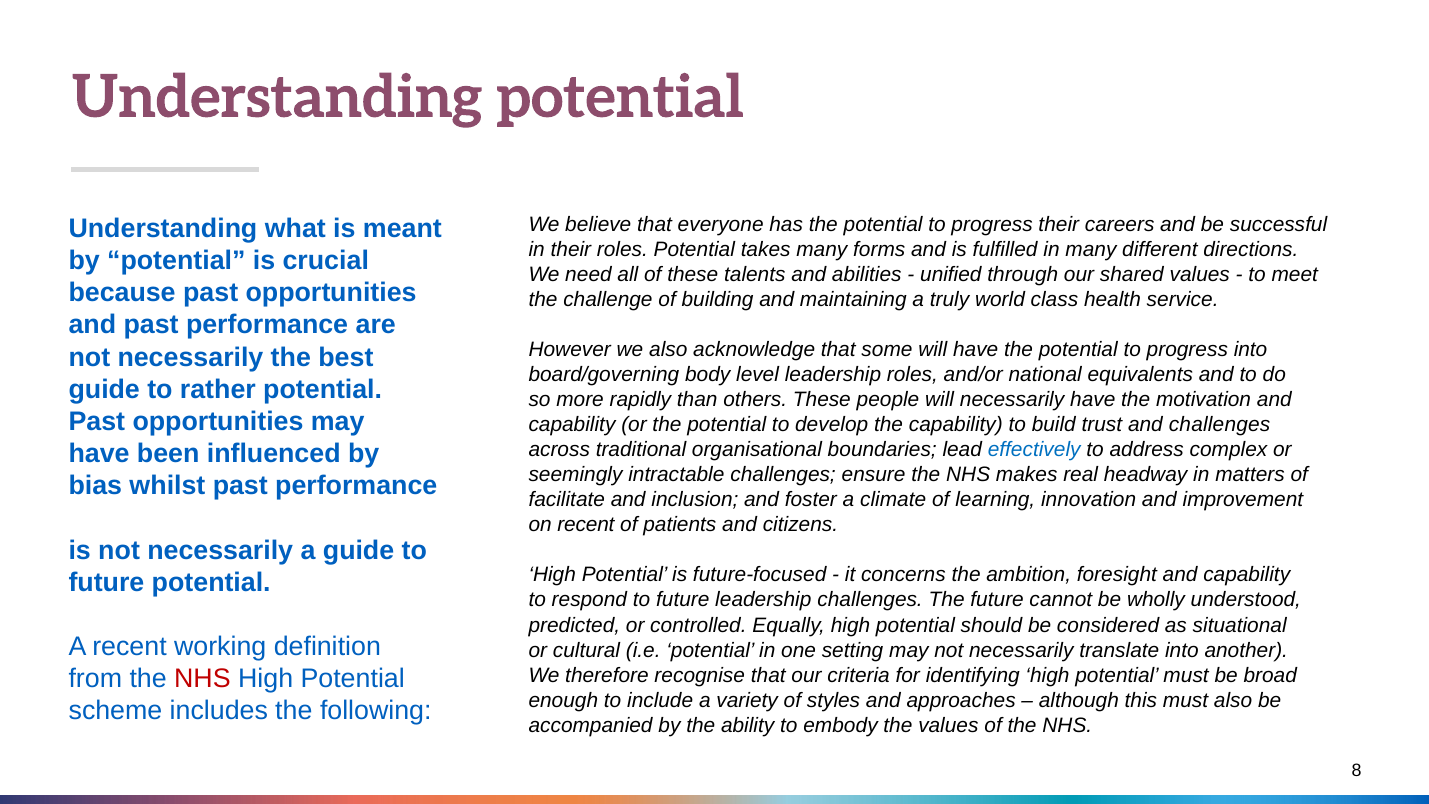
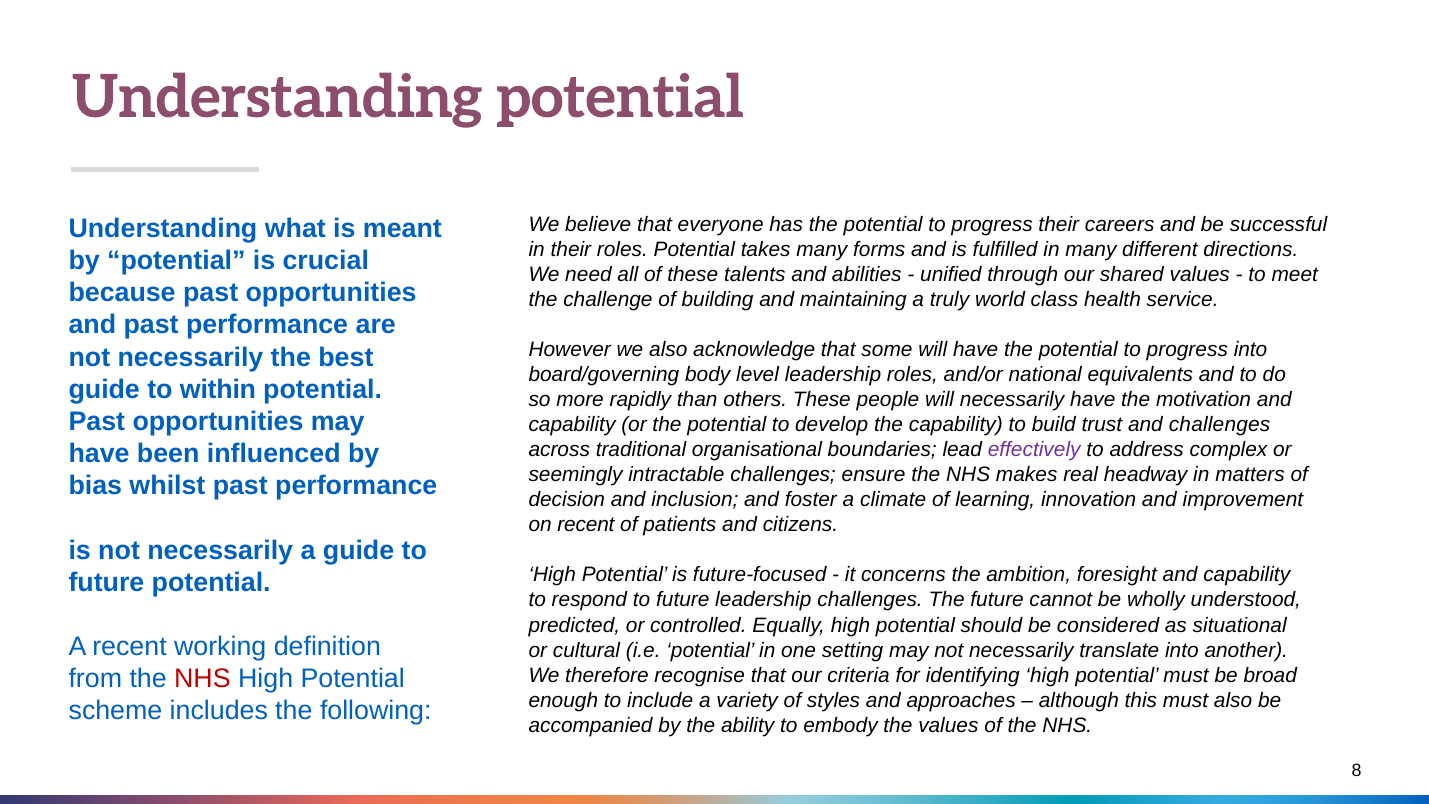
rather: rather -> within (218, 389)
effectively colour: blue -> purple (1034, 450)
facilitate: facilitate -> decision (567, 500)
